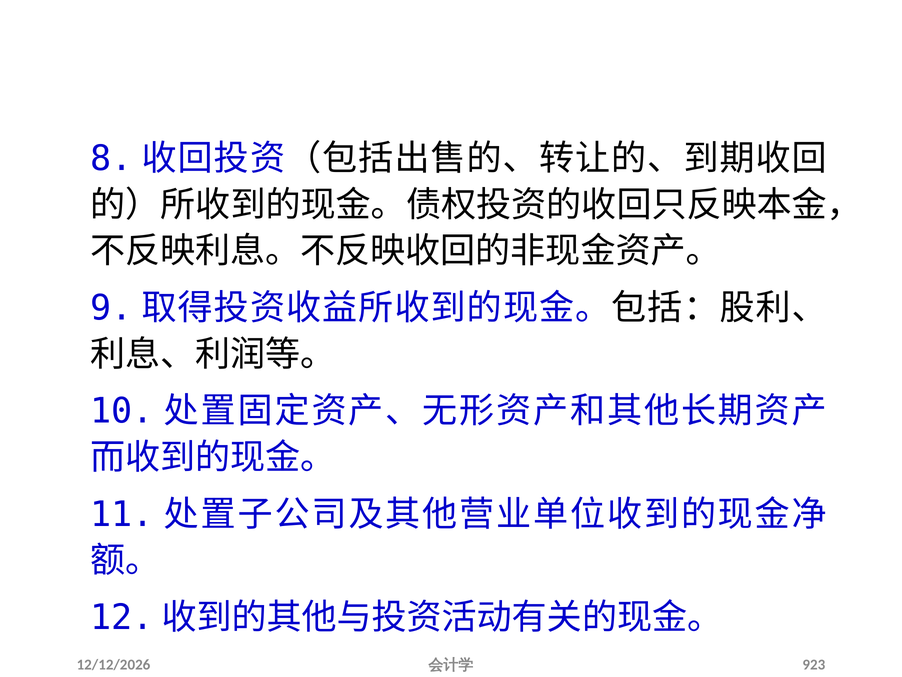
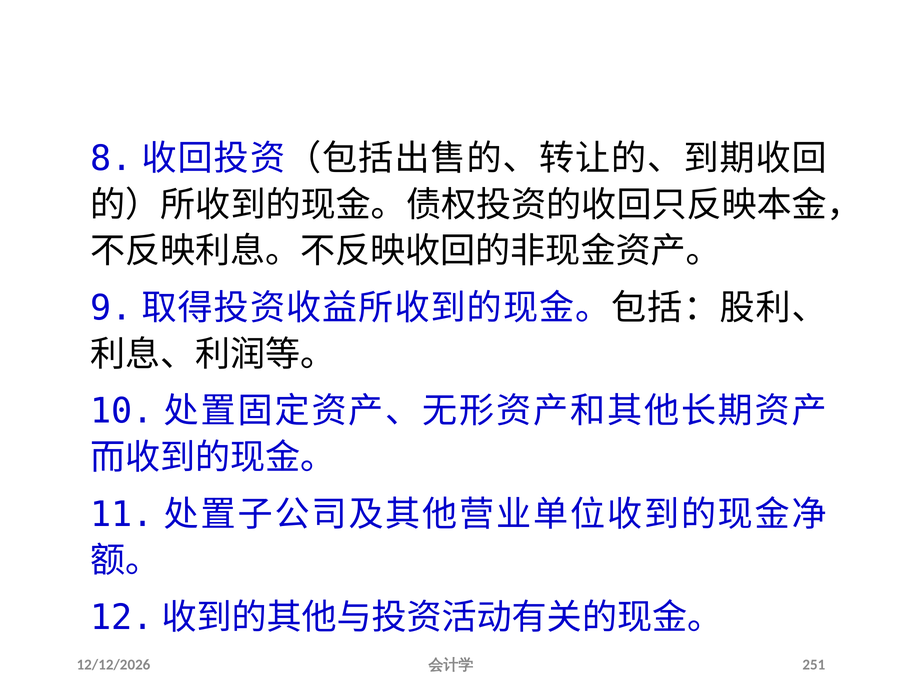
923: 923 -> 251 (814, 664)
